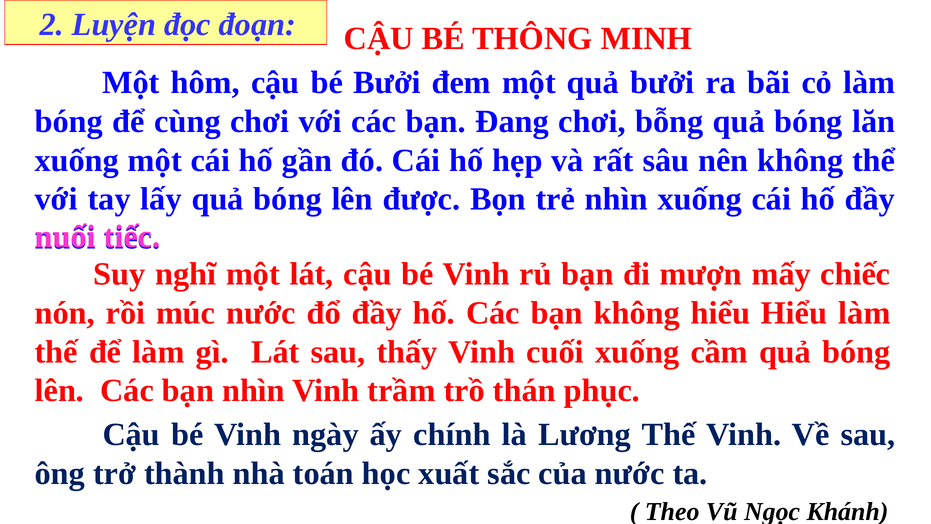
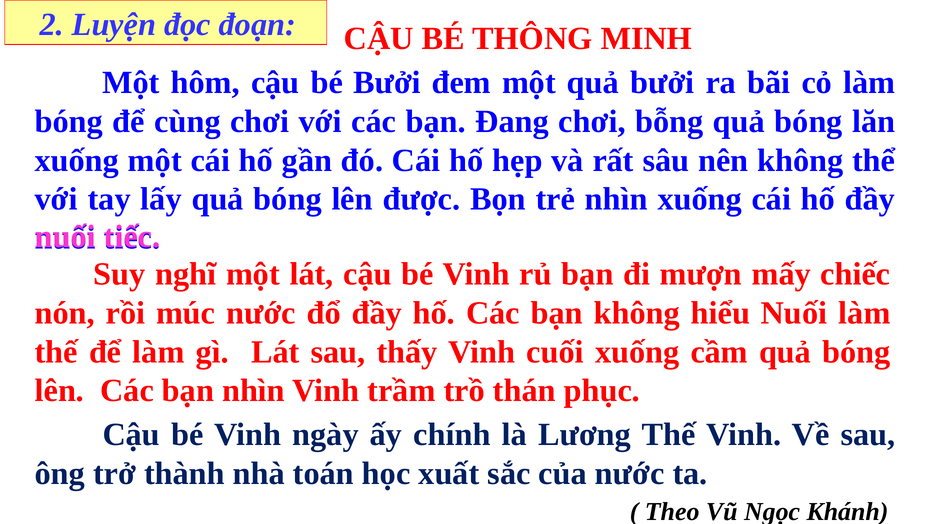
hiểu Hiểu: Hiểu -> Nuối (794, 313)
